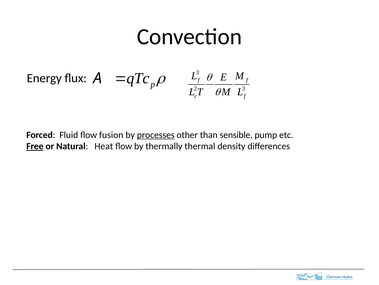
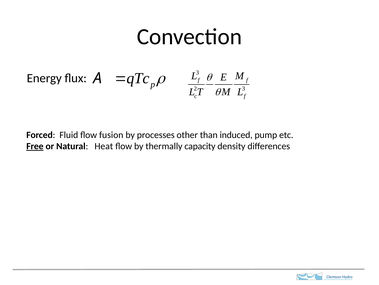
processes underline: present -> none (156, 135)
sensible: sensible -> induced (236, 135)
thermal: thermal -> capacity (200, 146)
